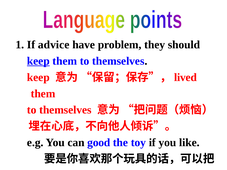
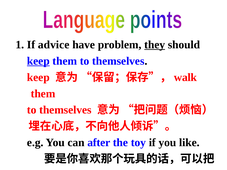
they underline: none -> present (155, 45)
lived: lived -> walk (185, 77)
good: good -> after (99, 143)
